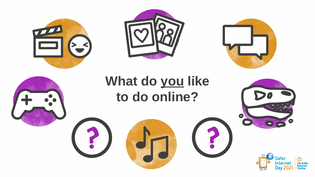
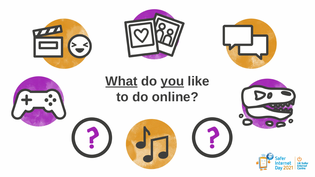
What underline: none -> present (121, 81)
